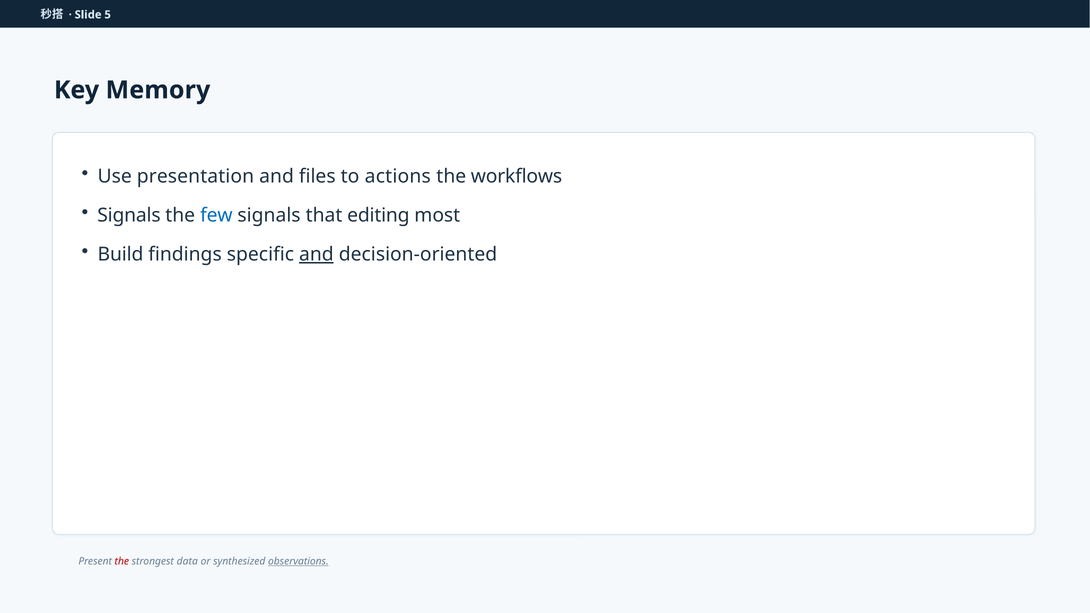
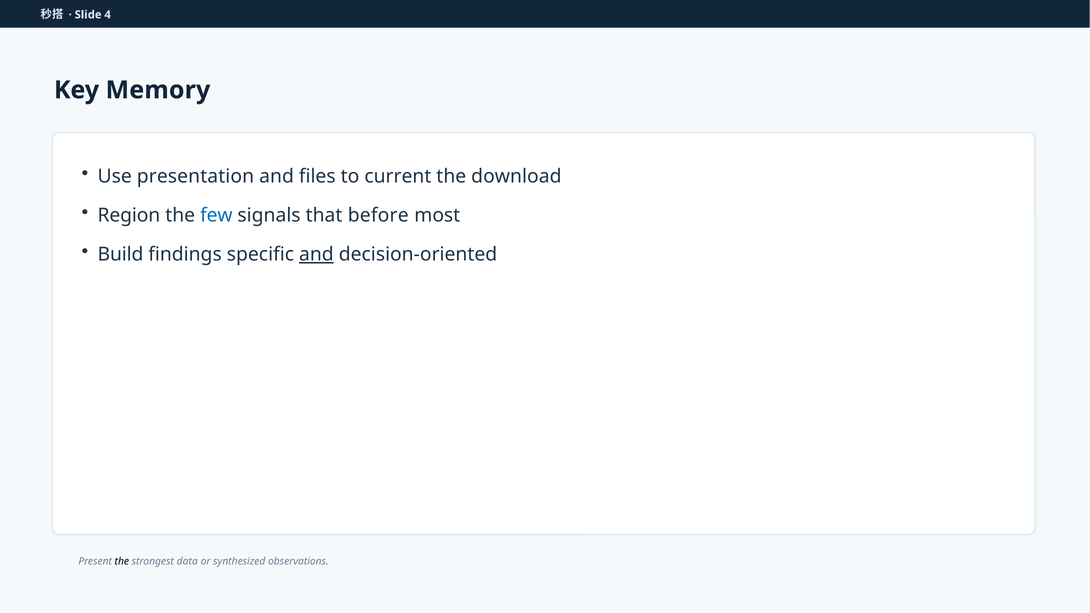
5: 5 -> 4 (108, 15)
actions: actions -> current (398, 176)
workflows: workflows -> download (516, 176)
Signals: Signals -> Region (129, 215)
editing: editing -> before (378, 215)
the colour: red -> black (122, 561)
observations underline: present -> none (298, 561)
